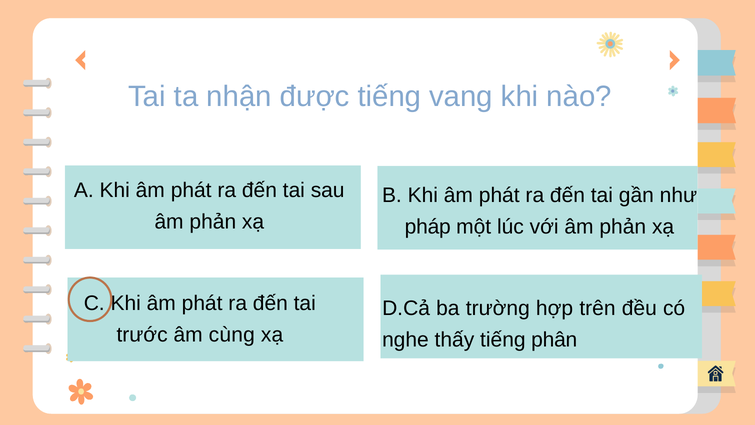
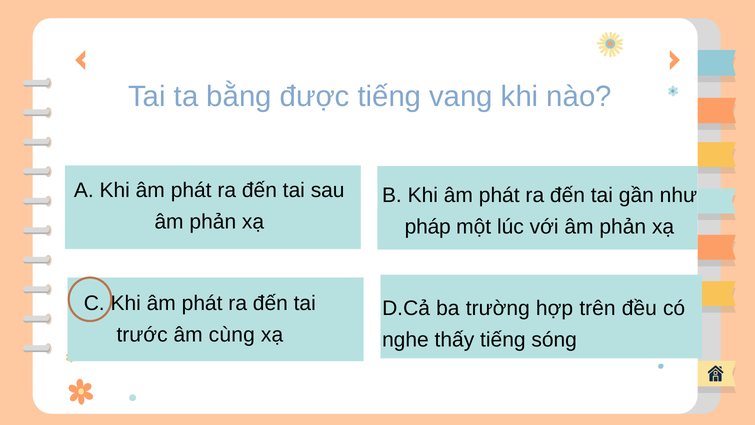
nhận: nhận -> bằng (239, 96)
phân: phân -> sóng (554, 340)
